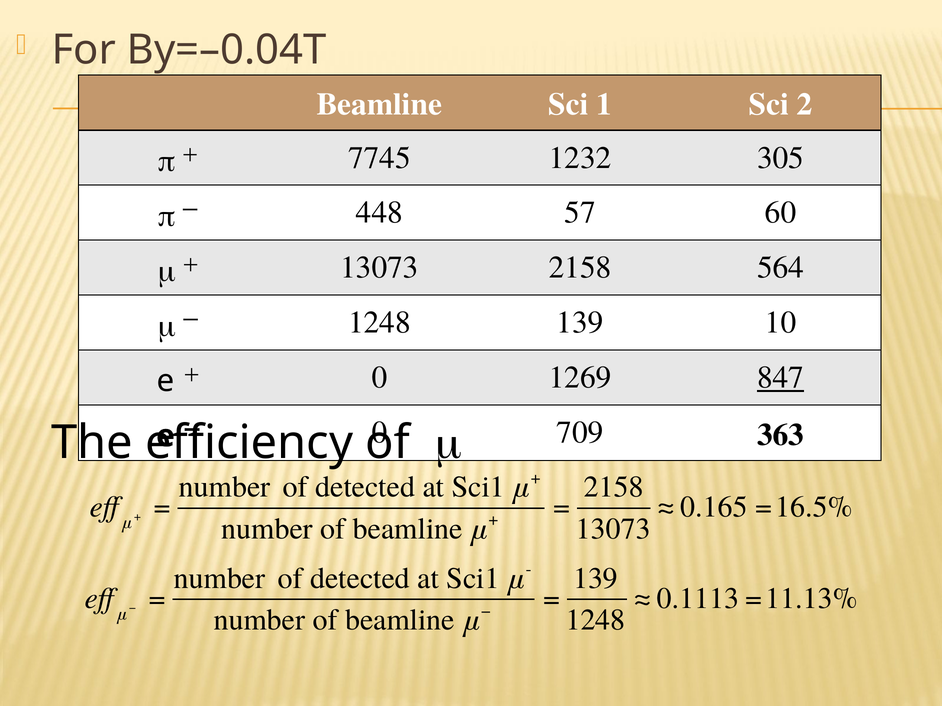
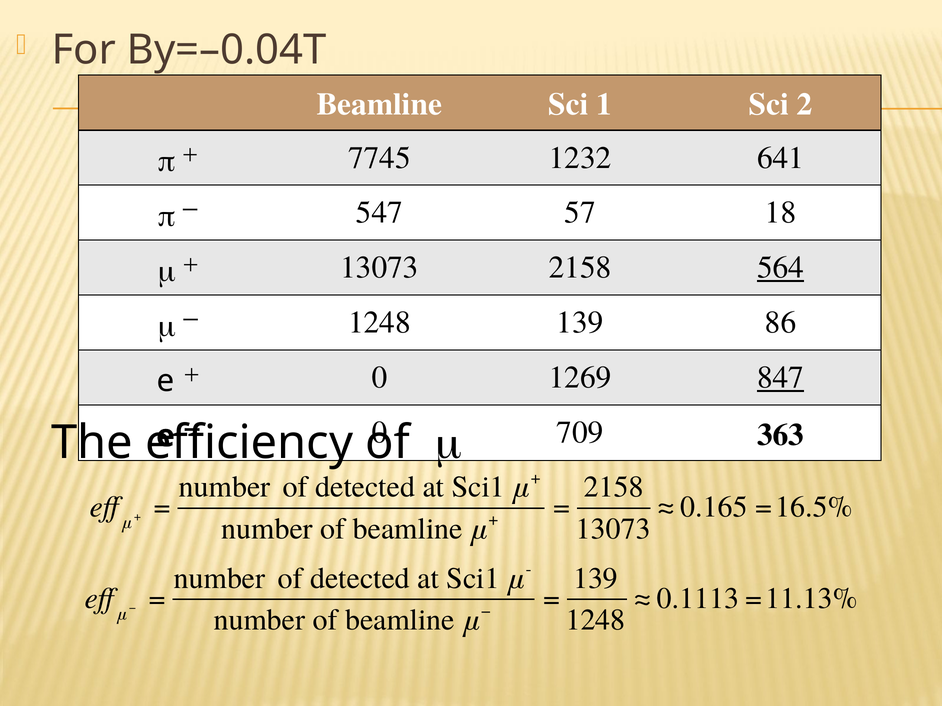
305: 305 -> 641 (781, 158)
448: 448 -> 547 (379, 213)
60: 60 -> 18 (781, 213)
564 underline: none -> present (781, 268)
10: 10 -> 86 (781, 323)
